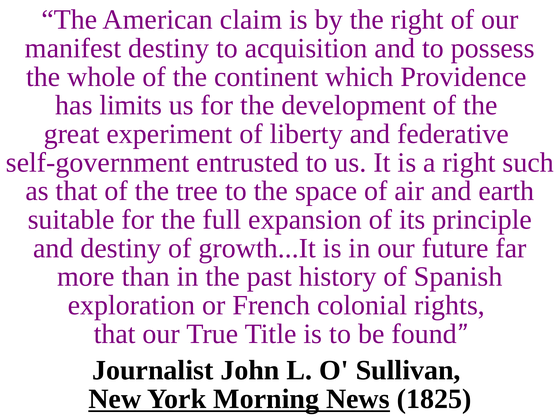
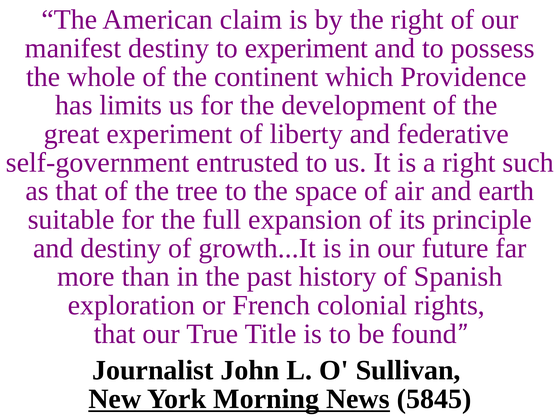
to acquisition: acquisition -> experiment (306, 48)
1825: 1825 -> 5845 (434, 399)
